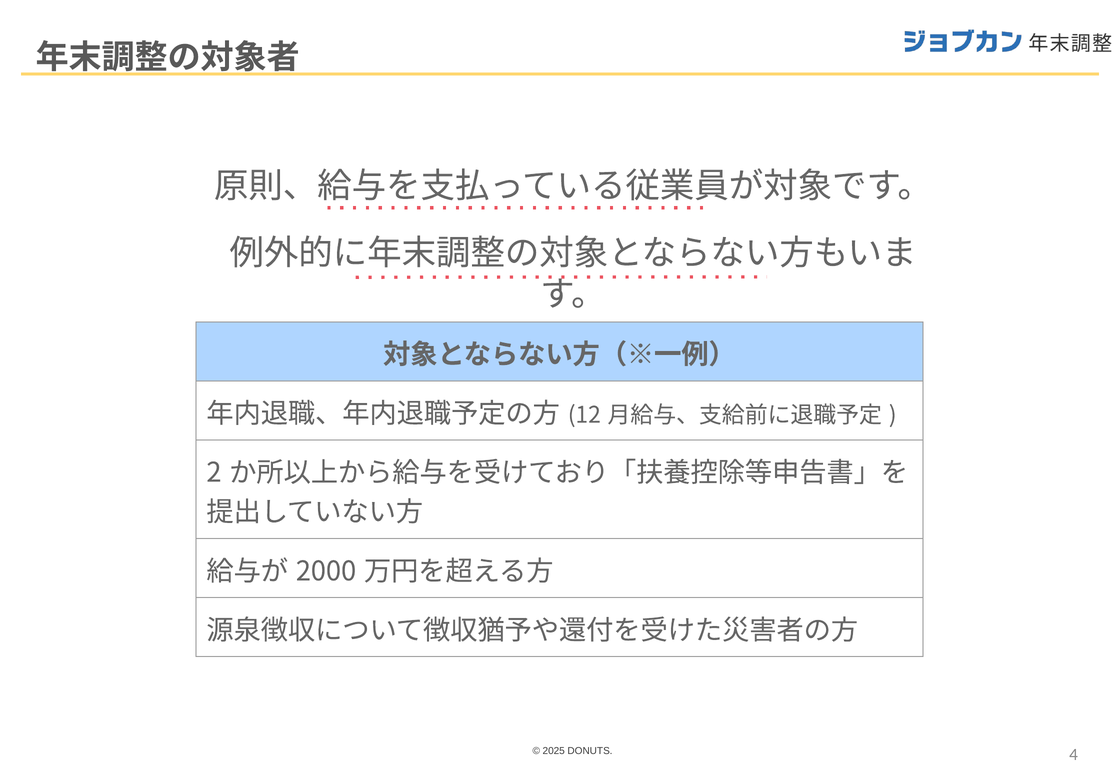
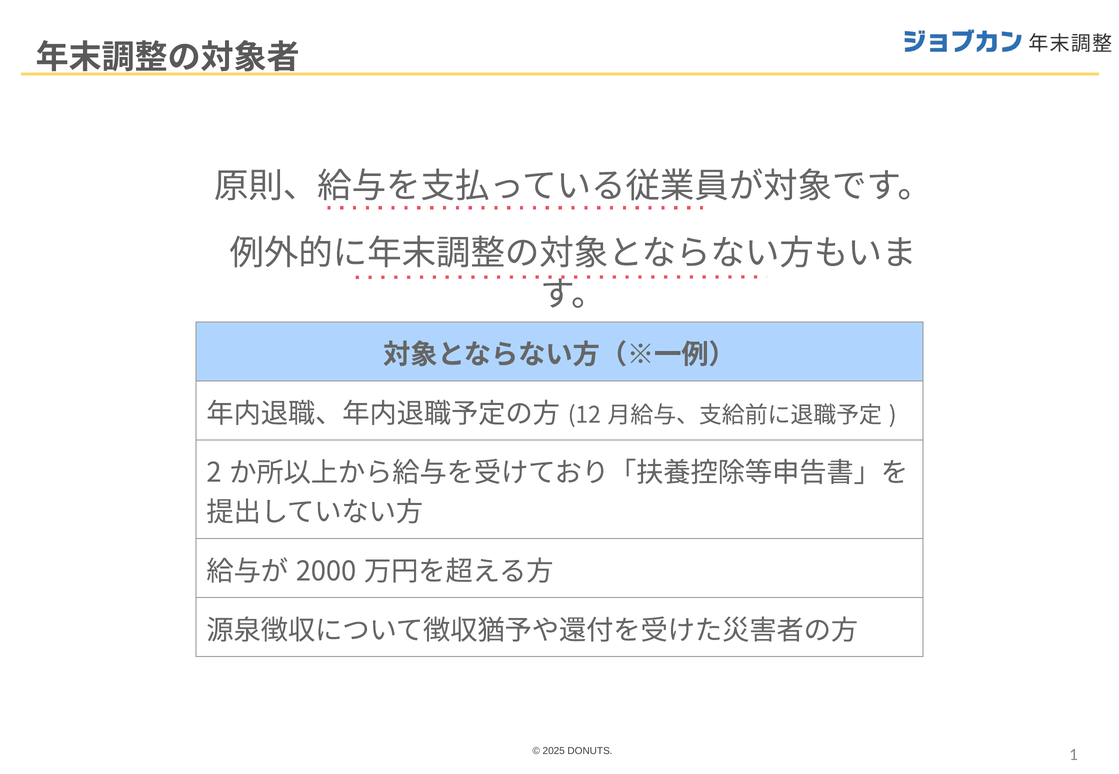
4: 4 -> 1 (1074, 755)
